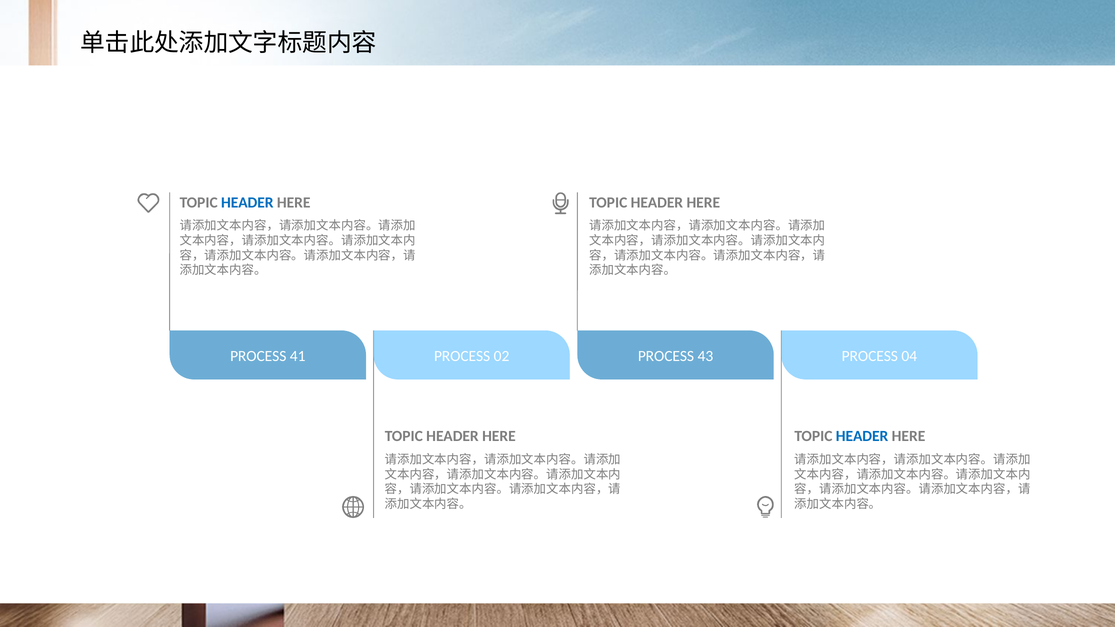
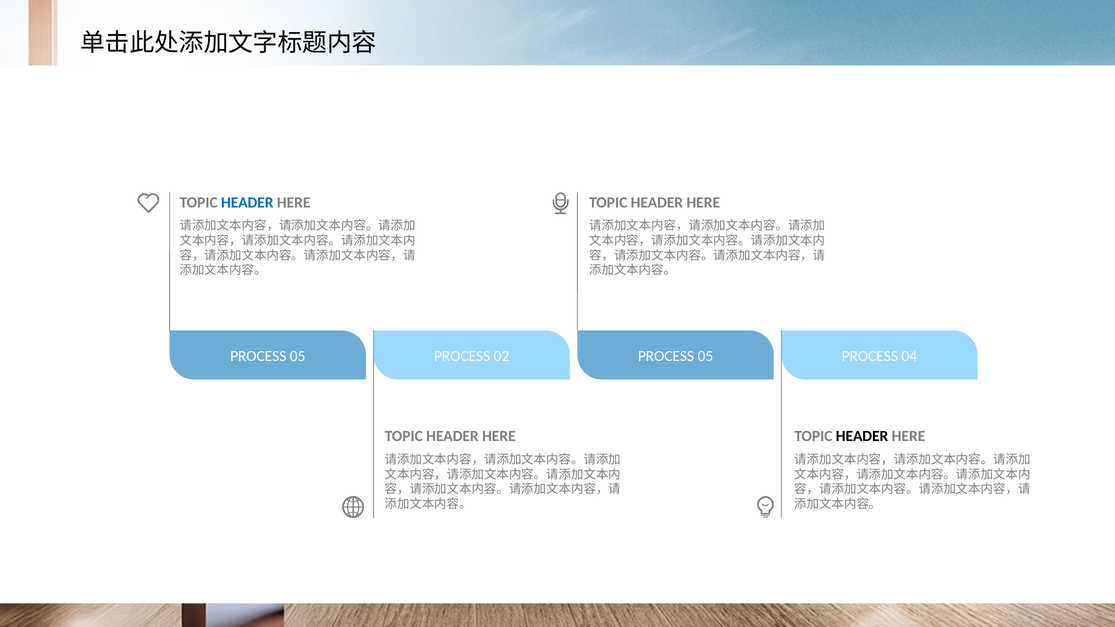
41: 41 -> 05 (298, 356)
43: 43 -> 05 (705, 356)
HEADER colour: blue -> black (862, 436)
